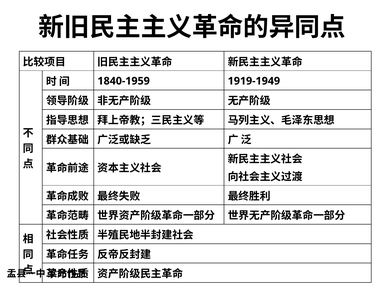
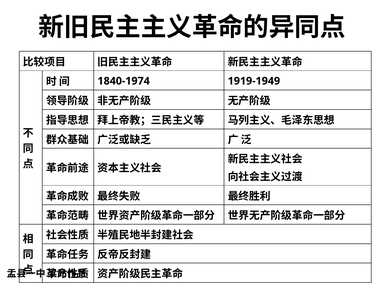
1840-1959: 1840-1959 -> 1840-1974 (124, 81)
